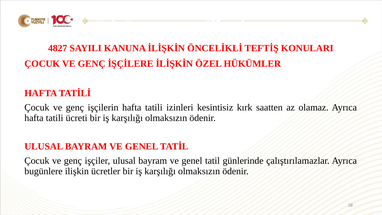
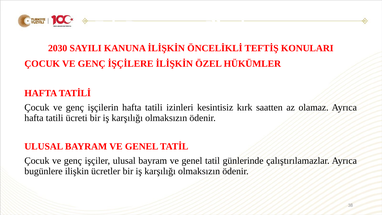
4827: 4827 -> 2030 (58, 48)
